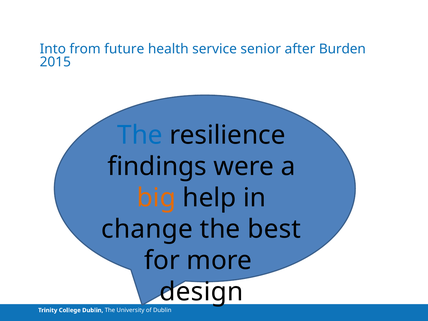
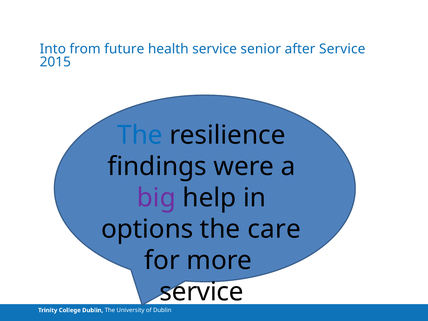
after Burden: Burden -> Service (342, 49)
big colour: orange -> purple (156, 198)
change: change -> options (147, 229)
best: best -> care (274, 229)
design: design -> service (202, 292)
